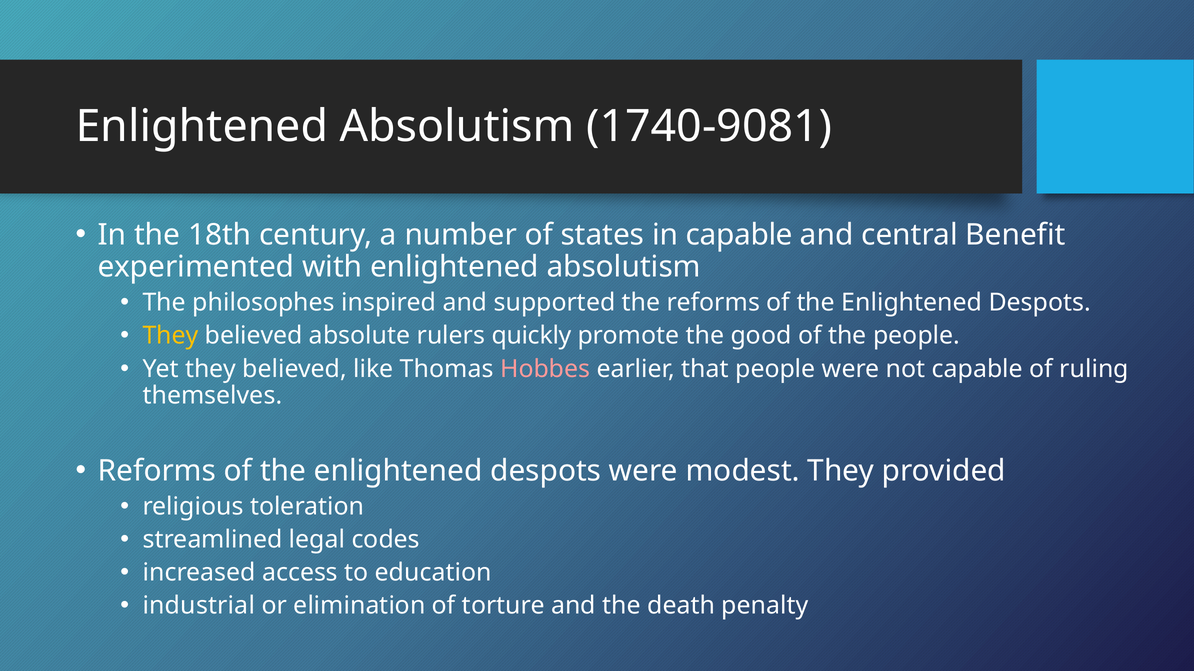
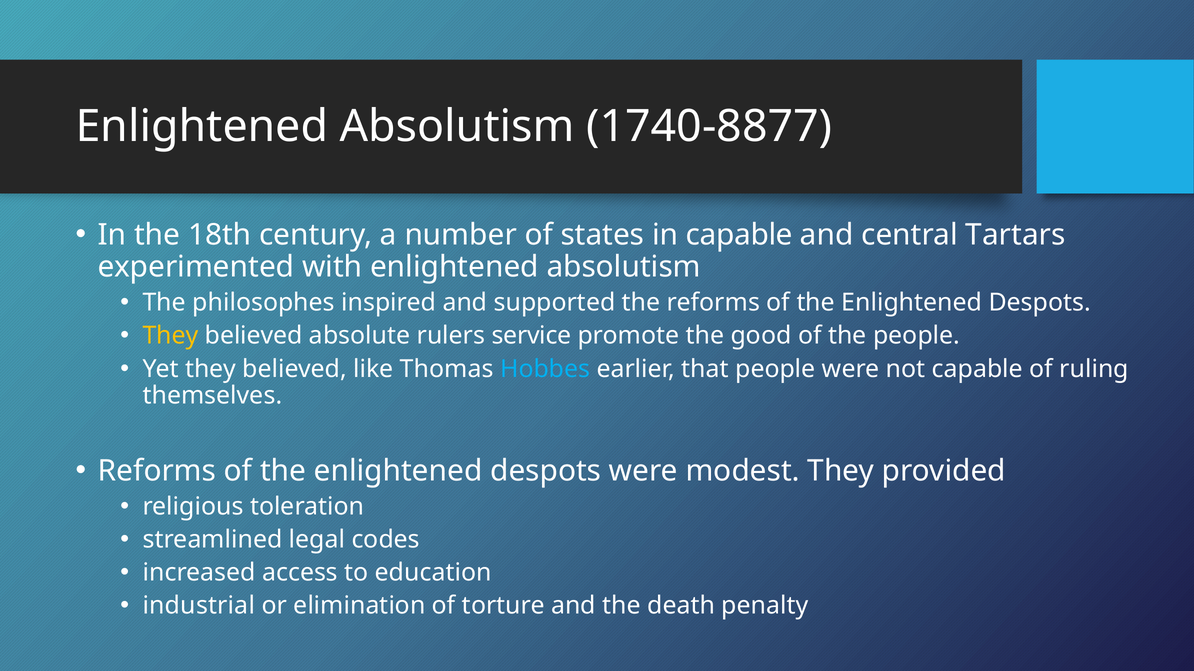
1740-9081: 1740-9081 -> 1740-8877 (709, 126)
Benefit: Benefit -> Tartars (1016, 235)
quickly: quickly -> service (532, 336)
Hobbes colour: pink -> light blue (545, 369)
